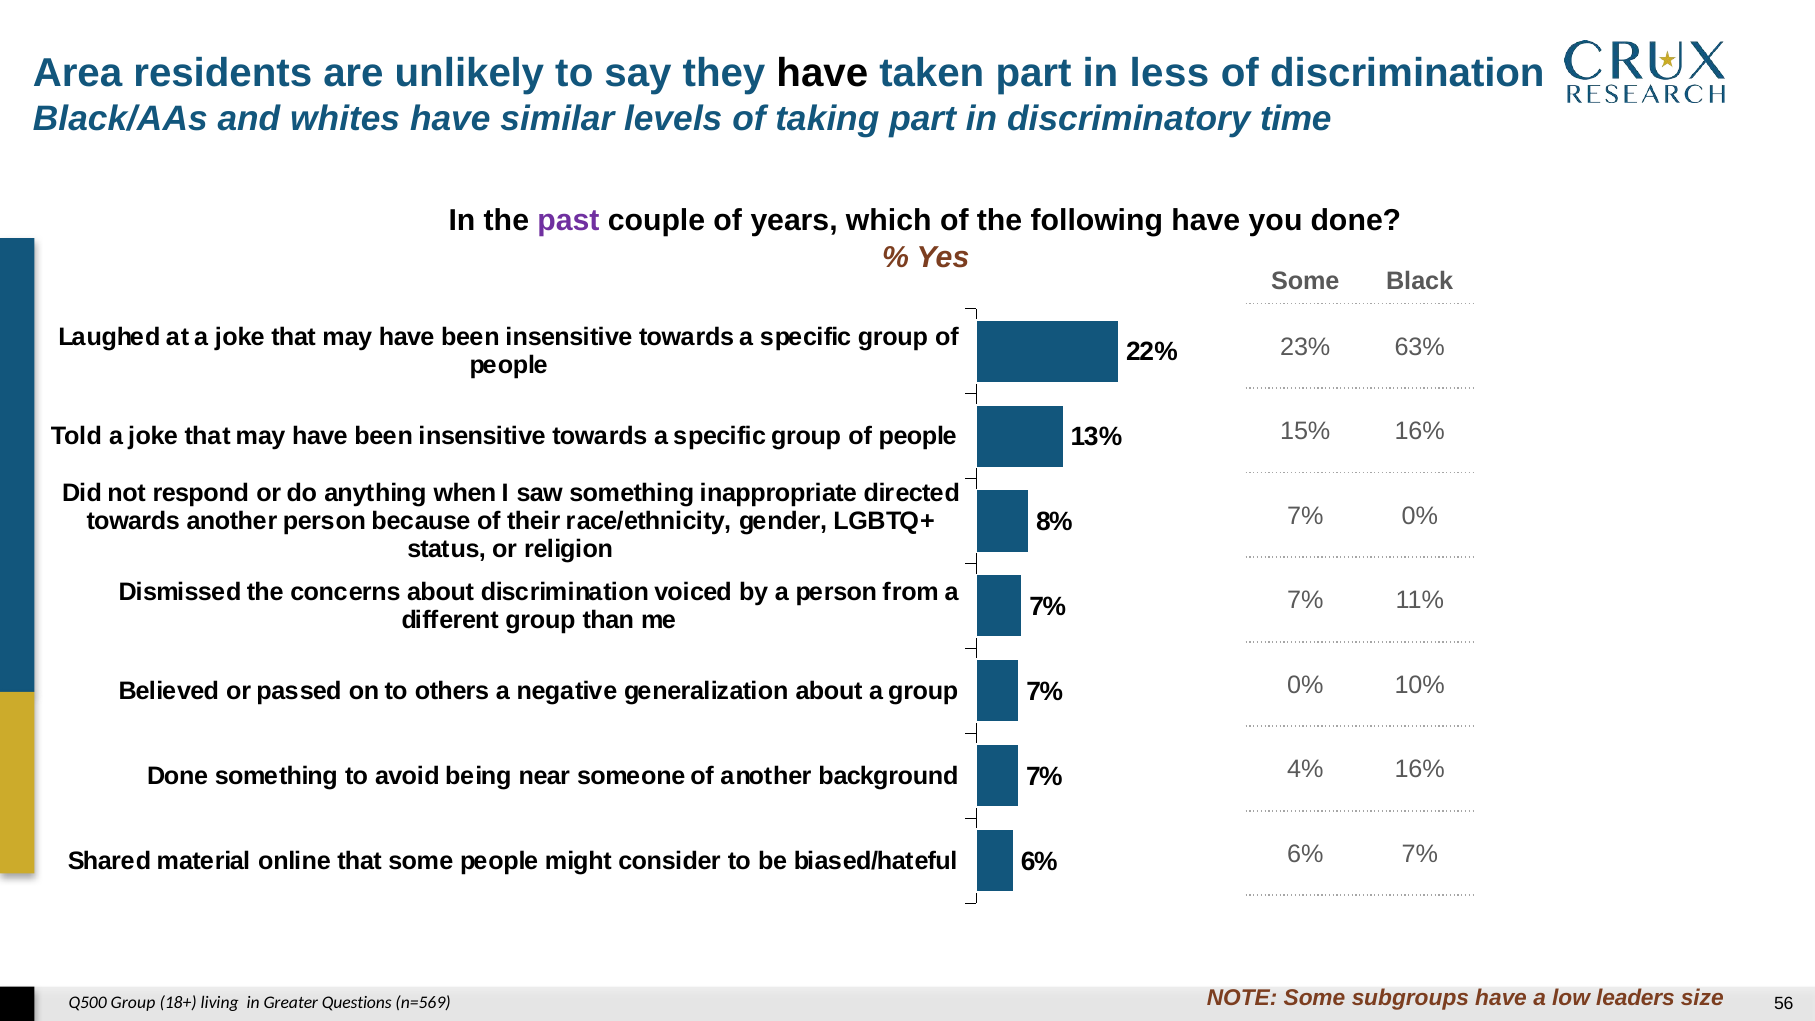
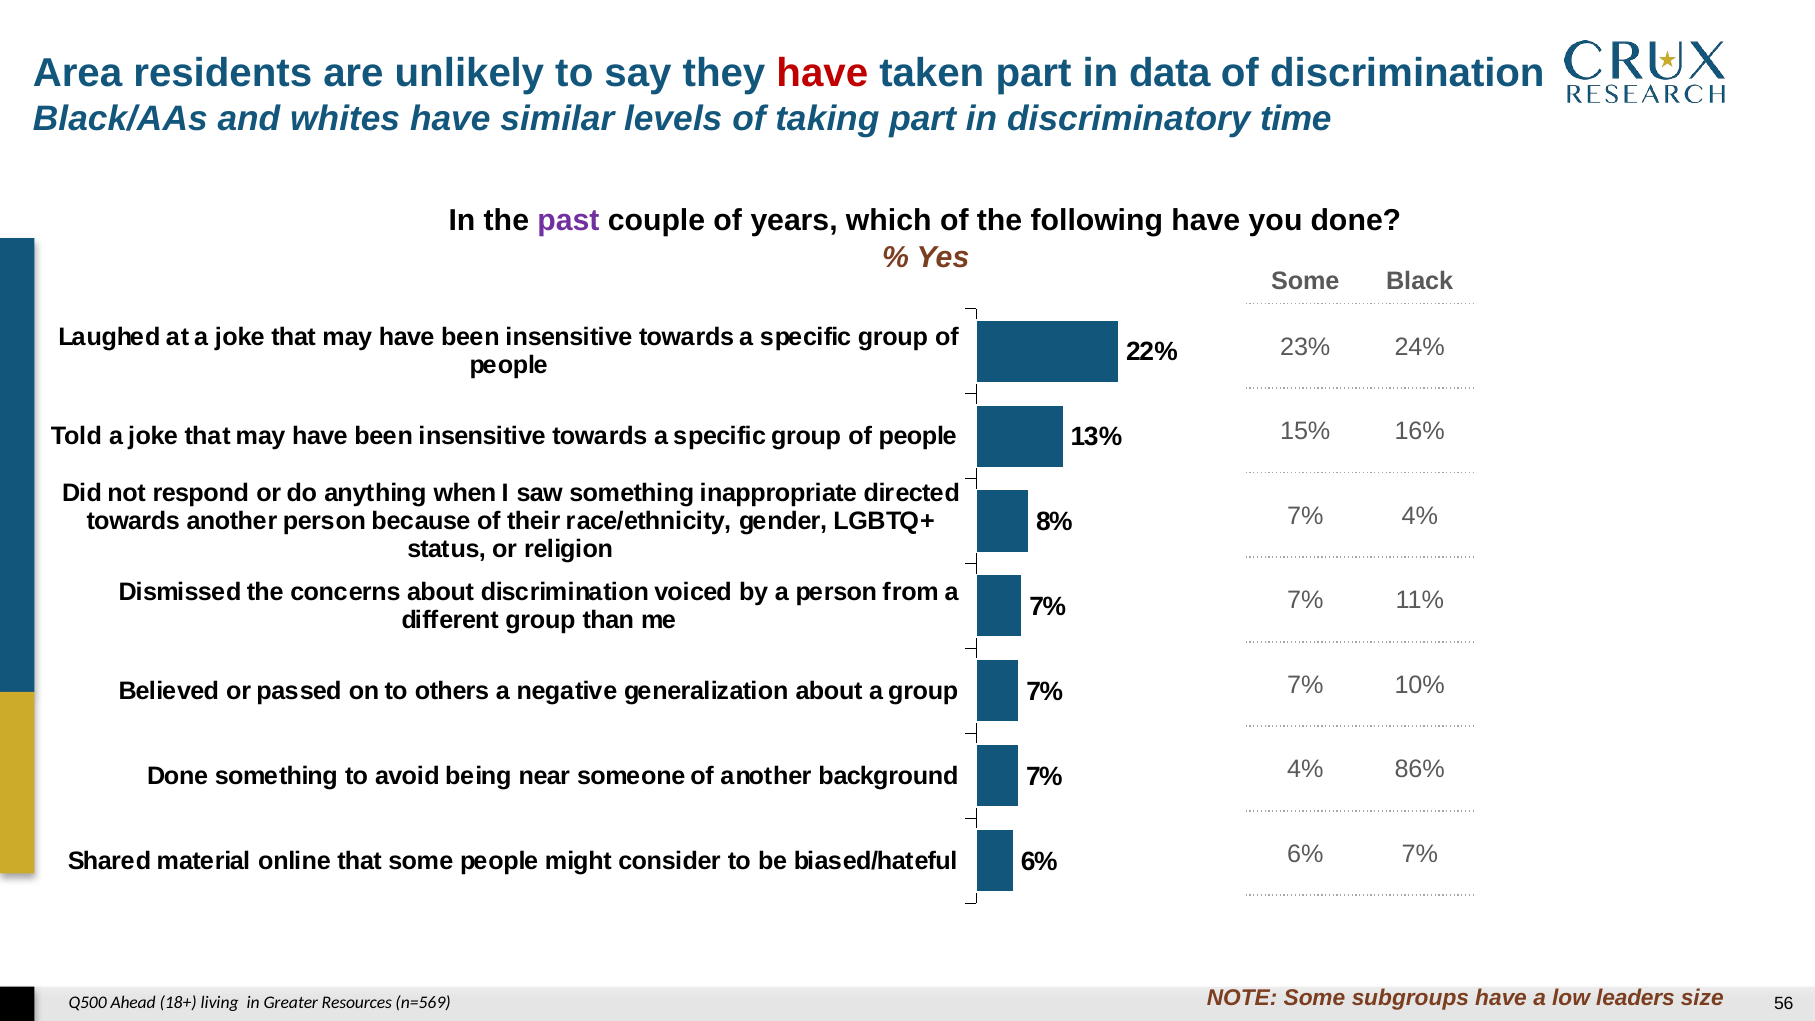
have colour: black -> red (822, 74)
less: less -> data (1170, 74)
63%: 63% -> 24% (1420, 347)
7% 0%: 0% -> 4% (1420, 516)
0%: 0% -> 7% (1305, 685)
4% 16%: 16% -> 86% (1420, 769)
Q500 Group: Group -> Ahead (133, 1003)
Questions: Questions -> Resources (357, 1003)
